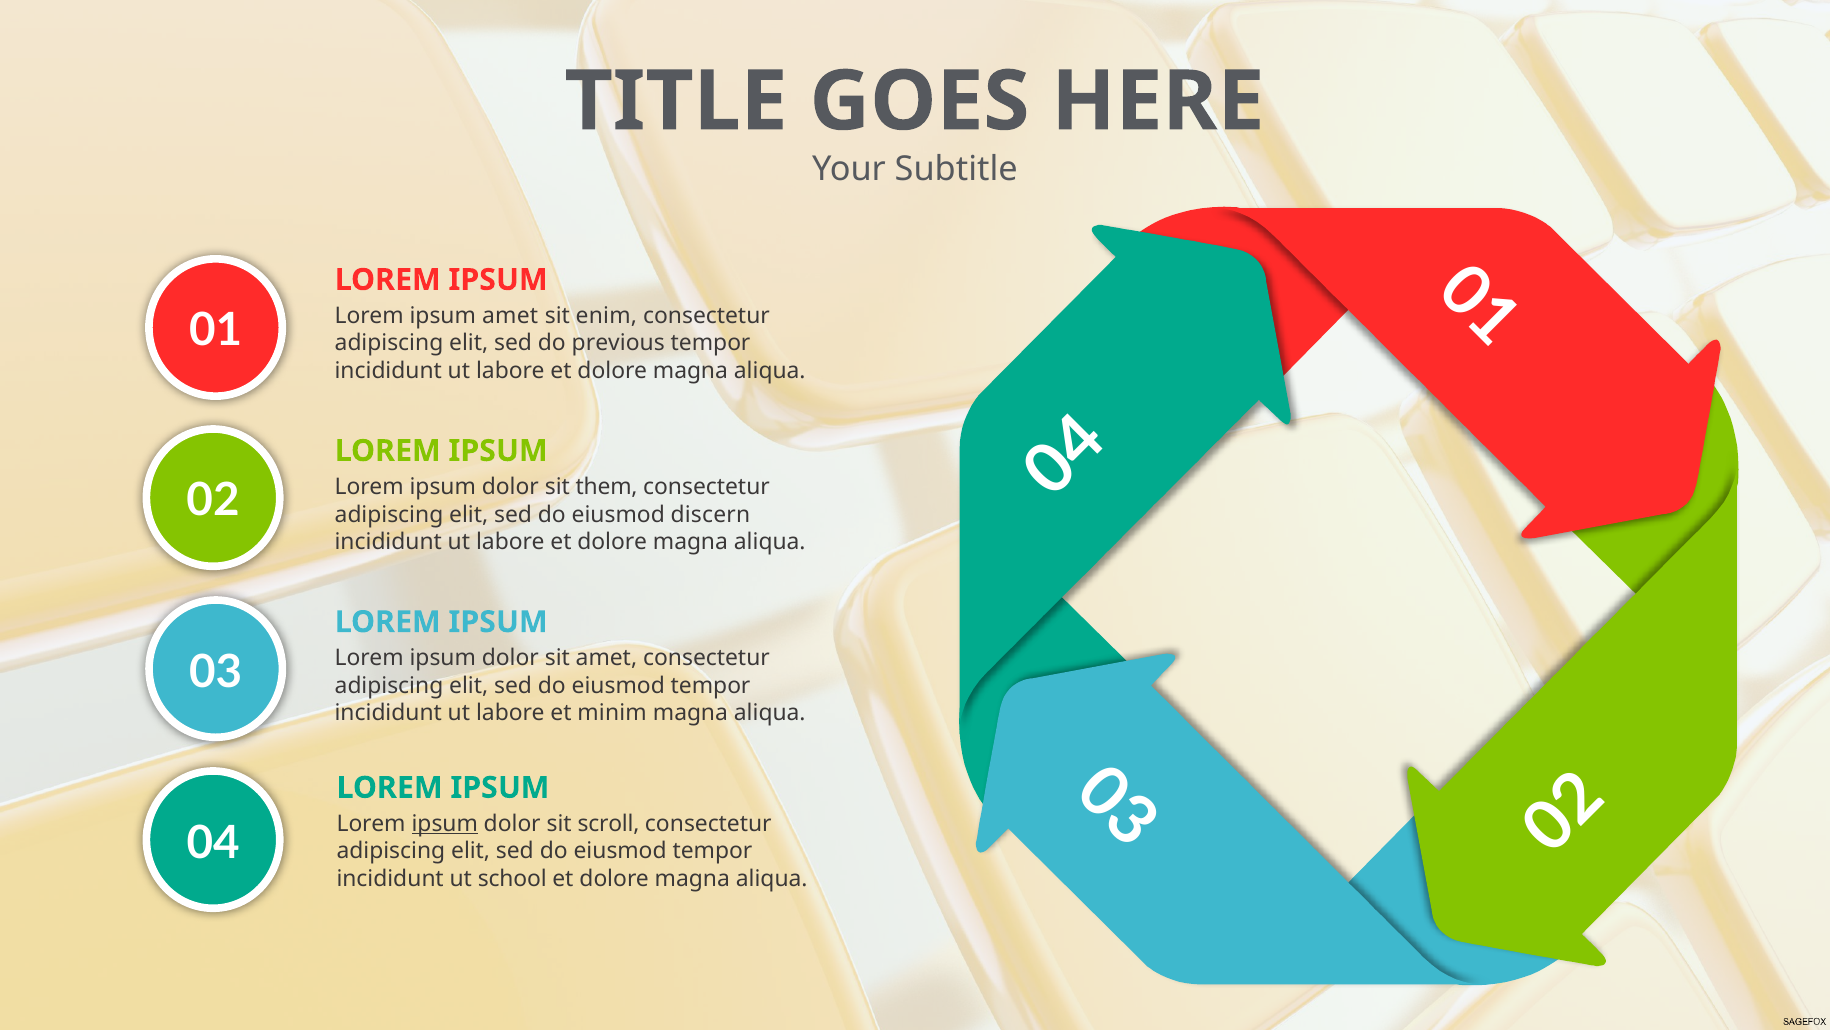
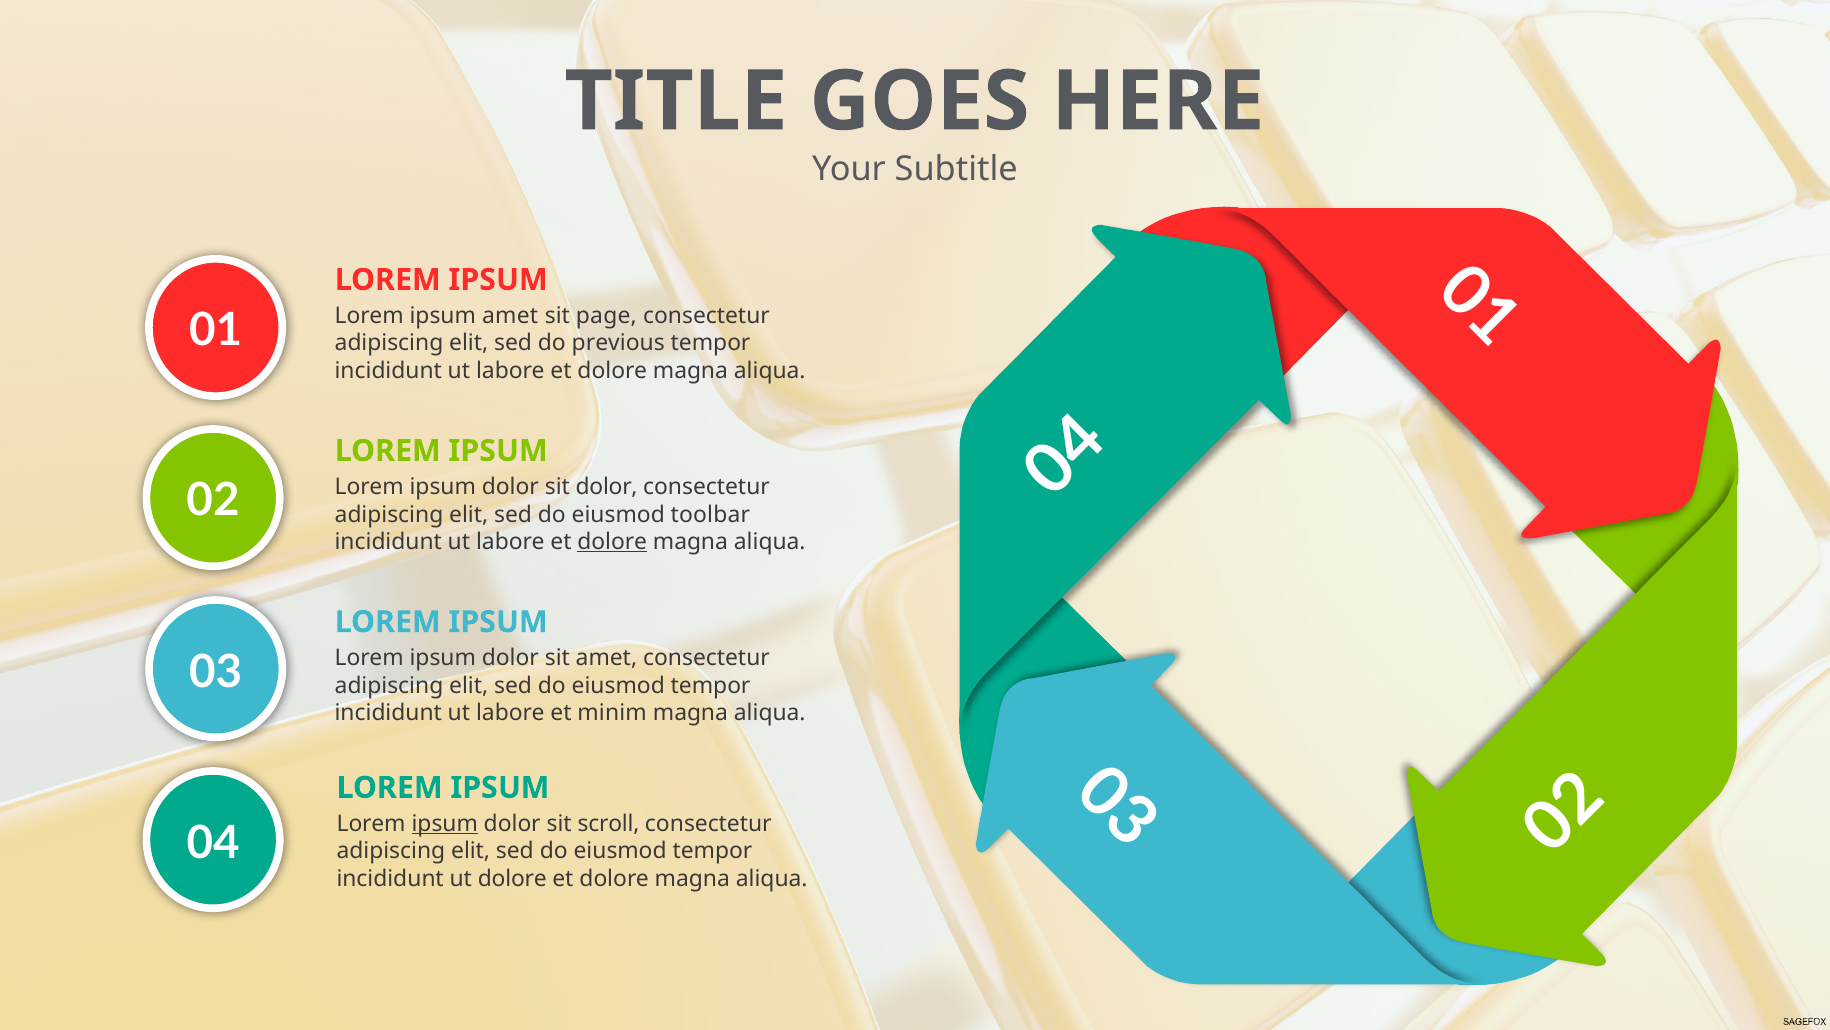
enim: enim -> page (606, 316)
sit them: them -> dolor (607, 487)
discern: discern -> toolbar (710, 514)
dolore underline: none -> present (612, 542)
ut school: school -> dolore (512, 878)
